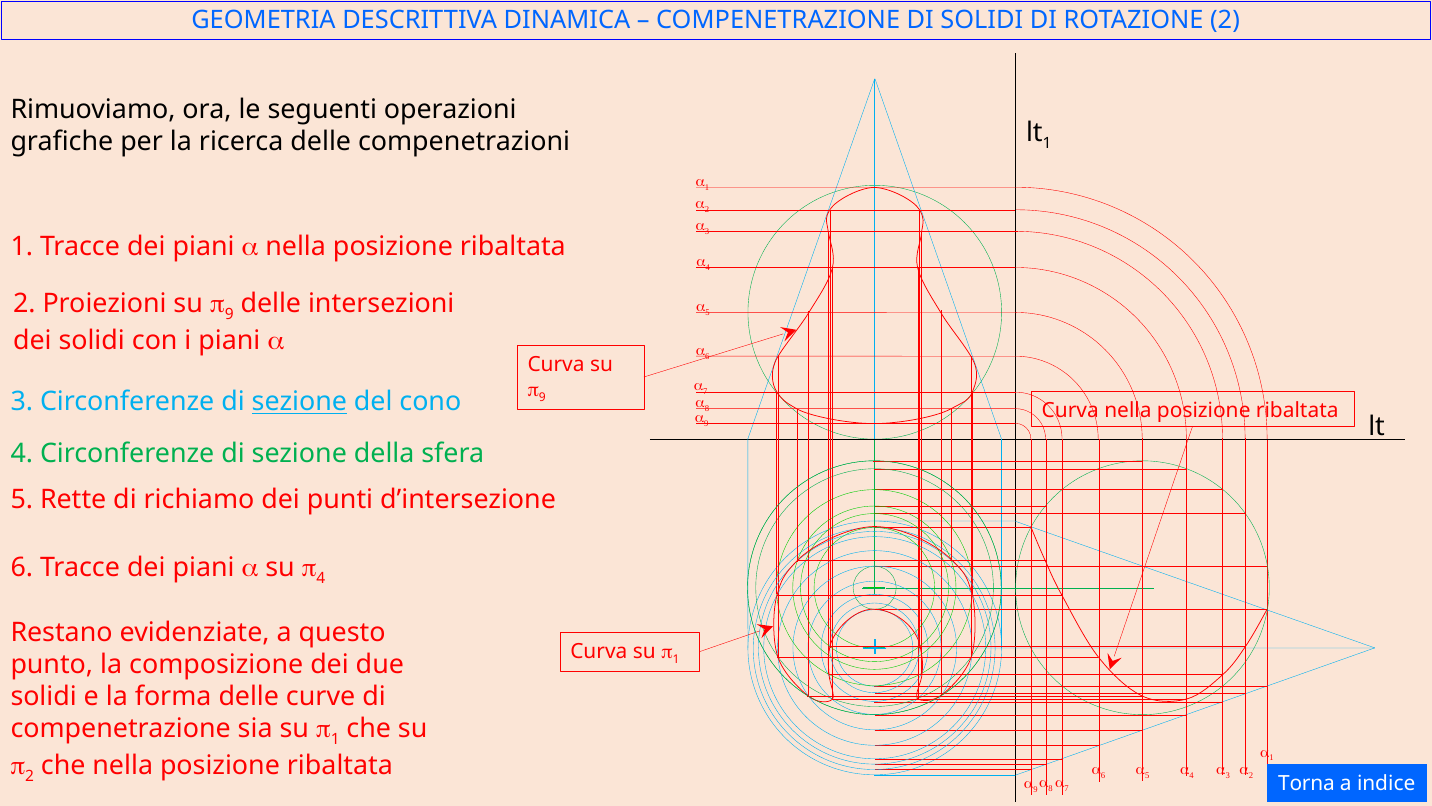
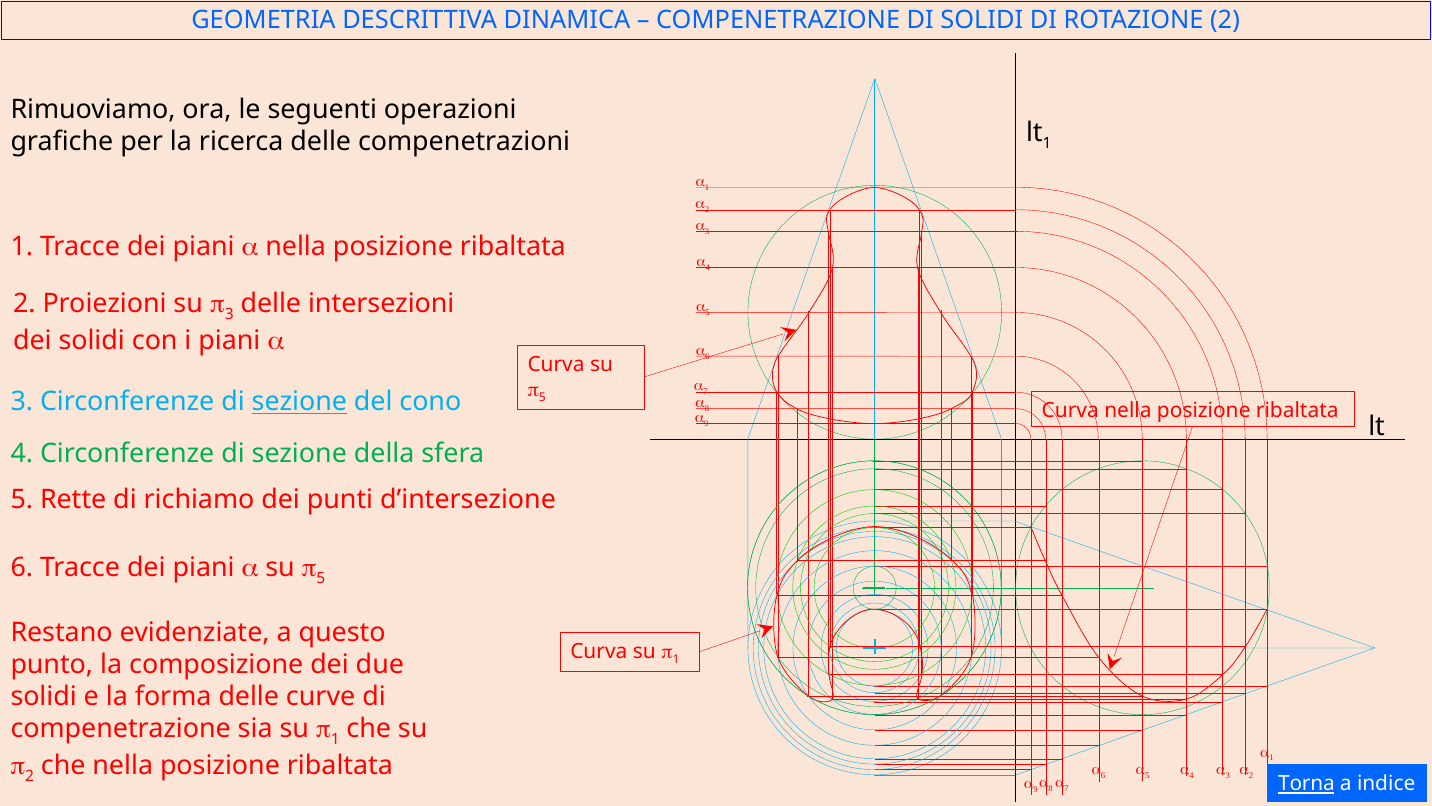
9: 9 -> 3 (229, 314)
9: 9 -> 5 (542, 397)
4: 4 -> 5 (321, 578)
Torna underline: none -> present (1306, 784)
